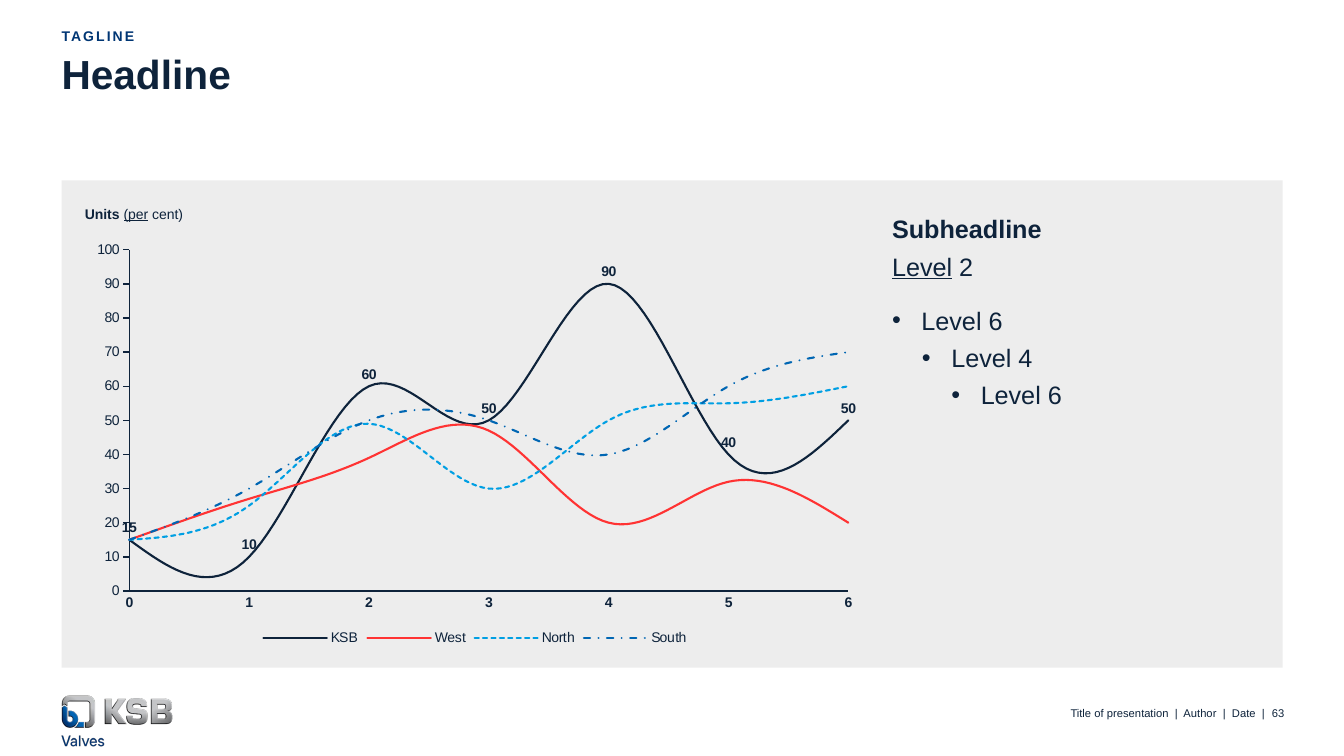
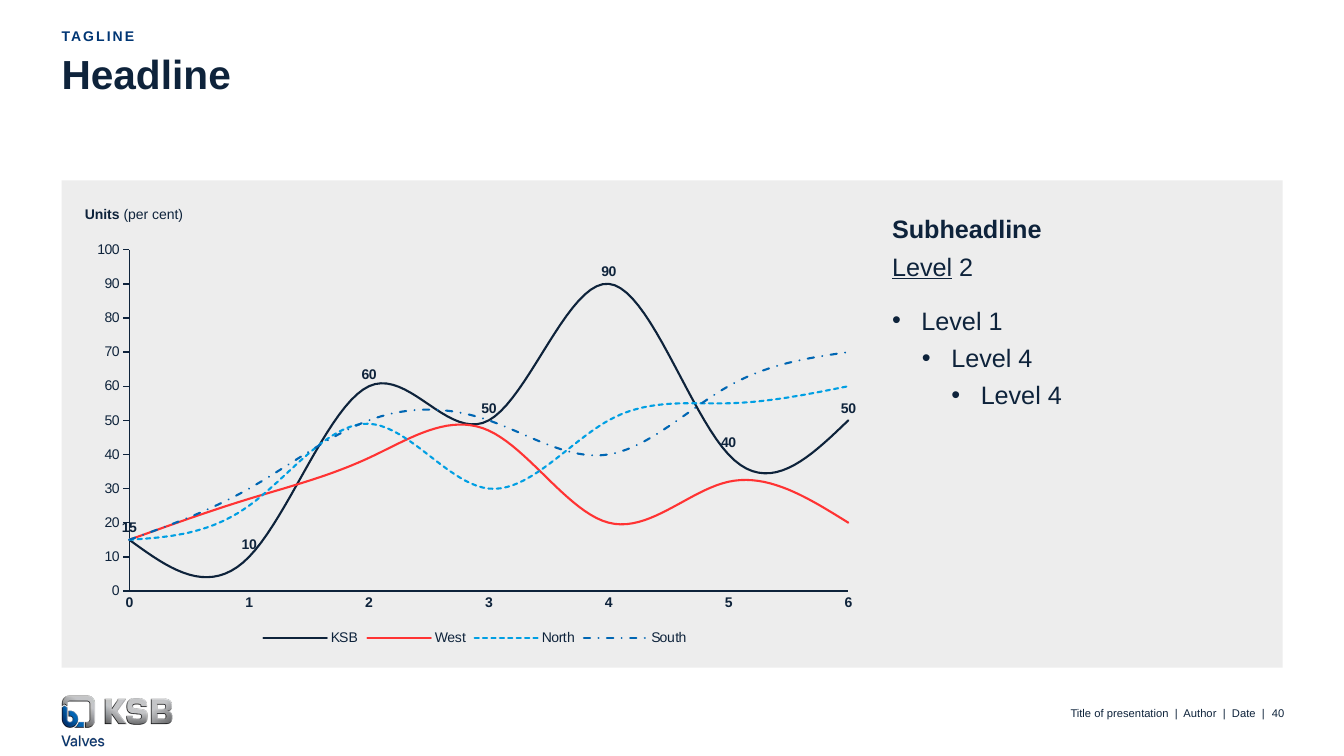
per underline: present -> none (136, 214)
6: 6 -> 1 (996, 322)
6: 6 -> 4 (1055, 396)
63: 63 -> 40 (1278, 714)
